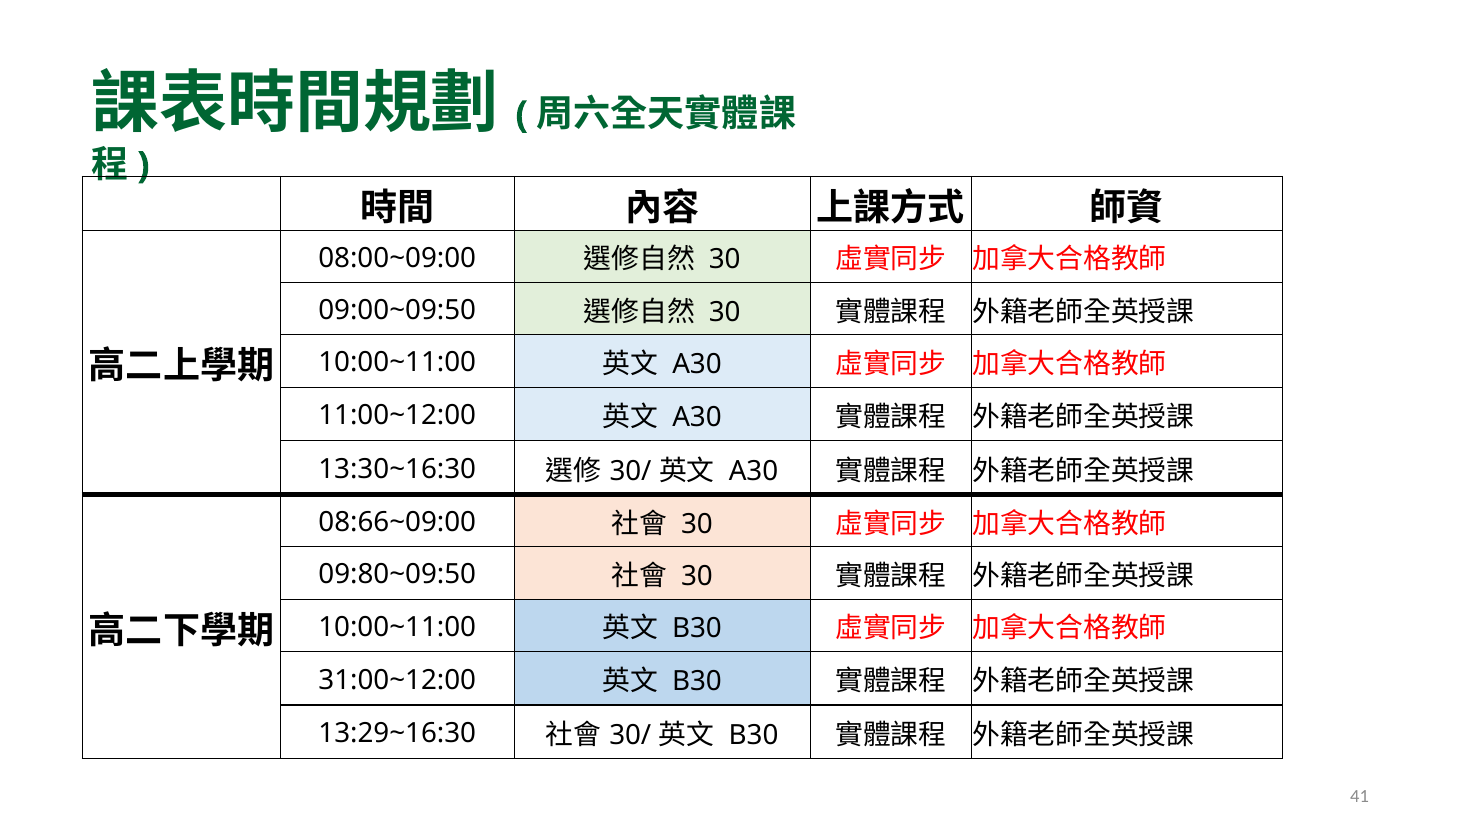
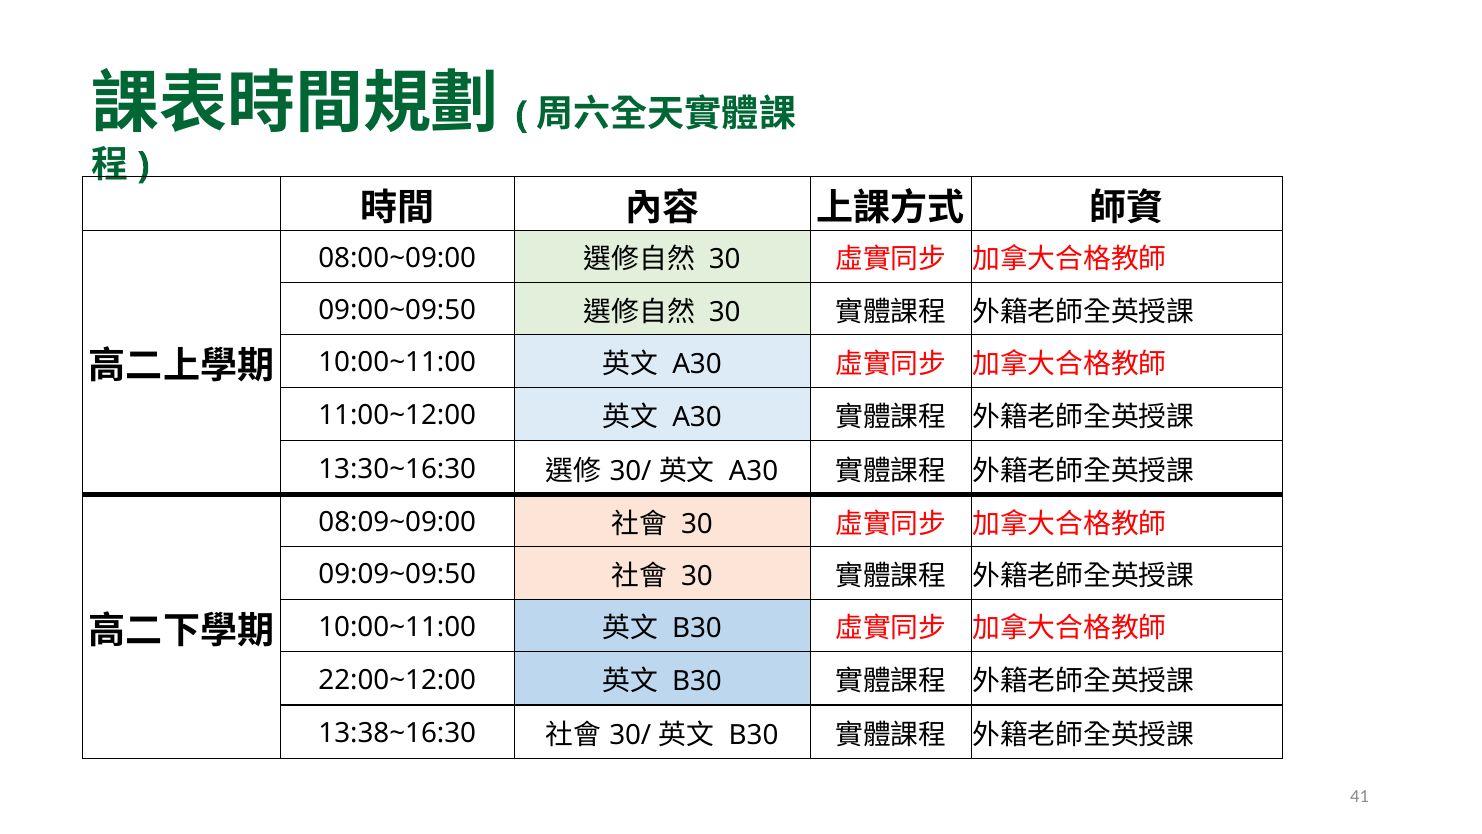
08:66~09:00: 08:66~09:00 -> 08:09~09:00 (397, 522)
09:80~09:50: 09:80~09:50 -> 09:09~09:50 (397, 575)
31:00~12:00: 31:00~12:00 -> 22:00~12:00 (397, 680)
13:29~16:30: 13:29~16:30 -> 13:38~16:30 (397, 733)
